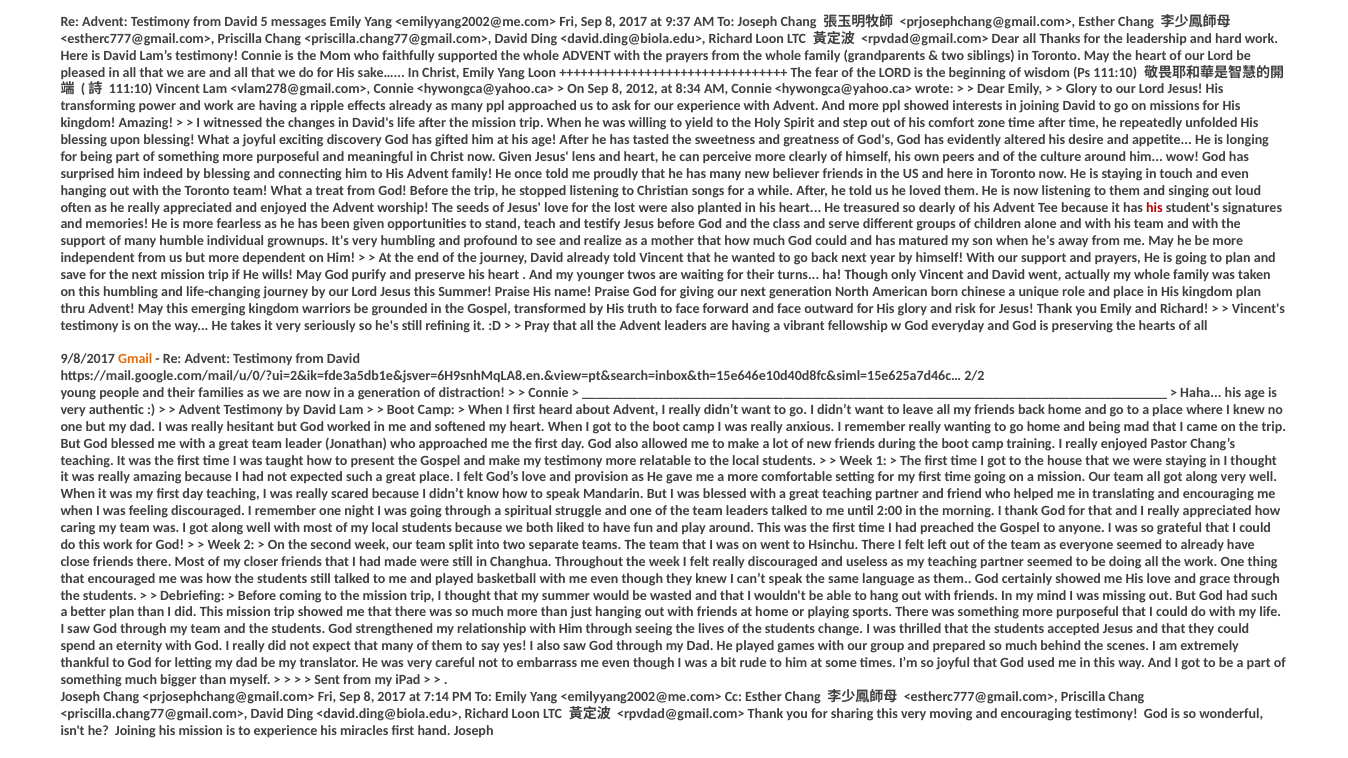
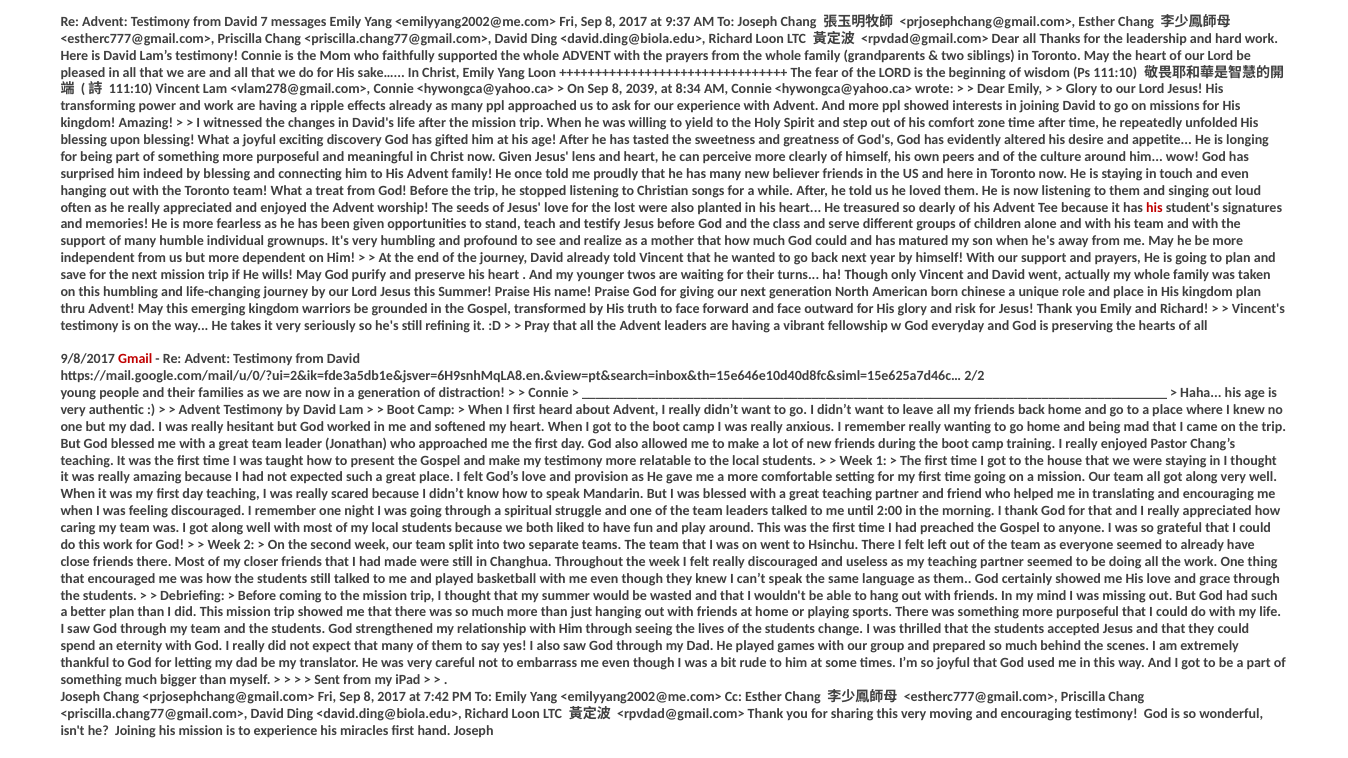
5: 5 -> 7 (264, 22)
2012: 2012 -> 2039 (642, 89)
Gmail colour: orange -> red (135, 359)
7:14: 7:14 -> 7:42 (436, 697)
